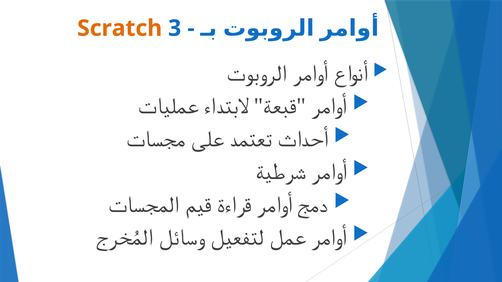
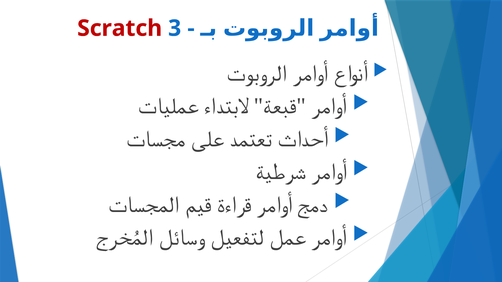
Scratch colour: orange -> red (120, 28)
